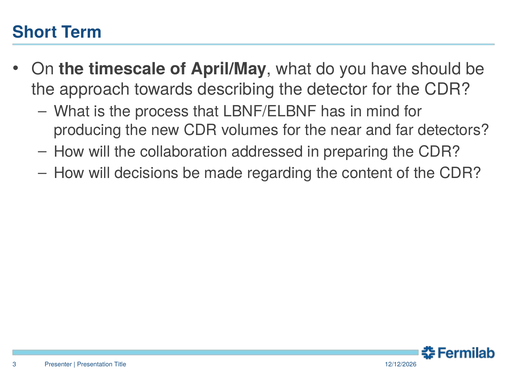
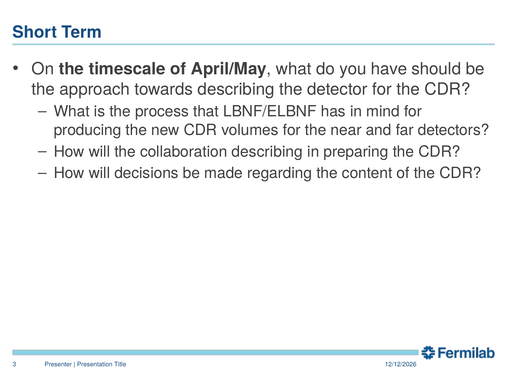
collaboration addressed: addressed -> describing (267, 152)
